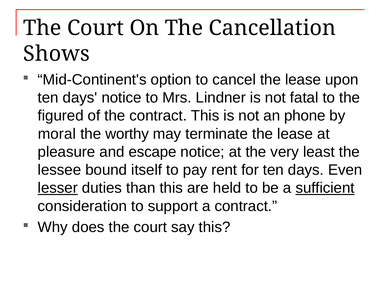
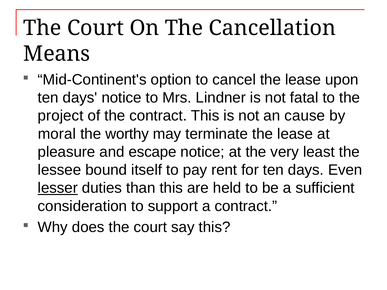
Shows: Shows -> Means (57, 54)
figured: figured -> project (61, 116)
phone: phone -> cause (305, 116)
sufficient underline: present -> none (325, 188)
